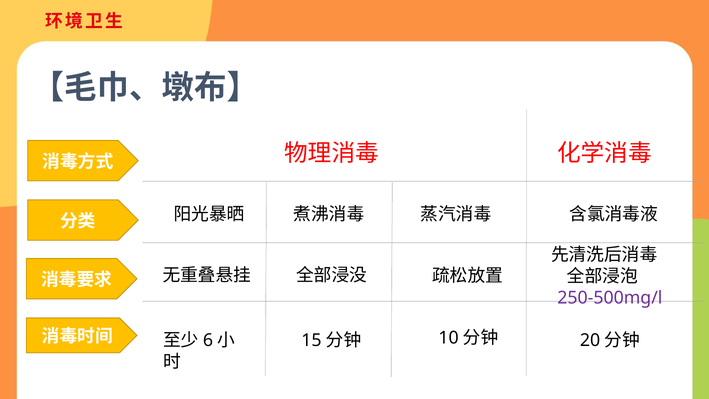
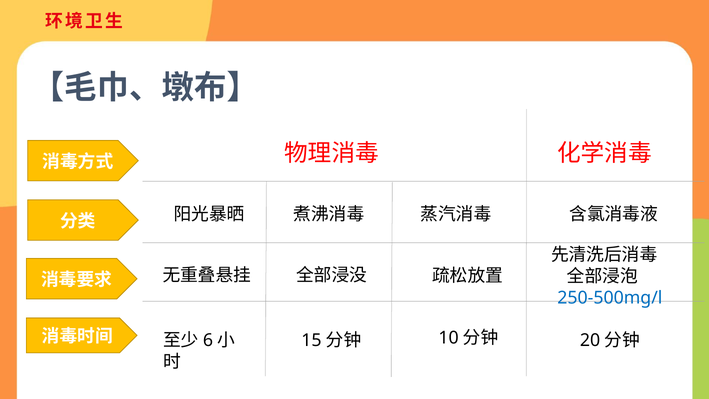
250-500mg/l colour: purple -> blue (610, 298)
